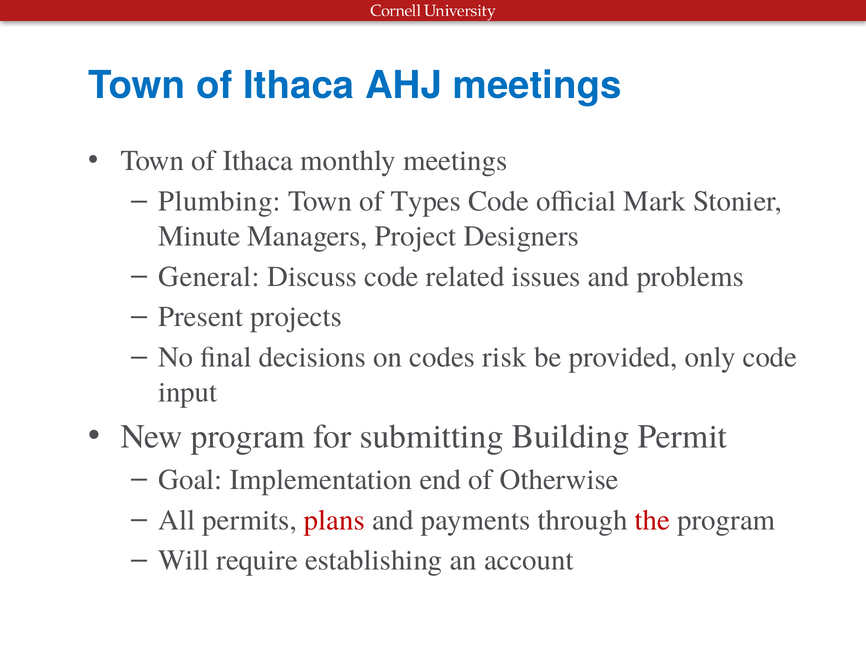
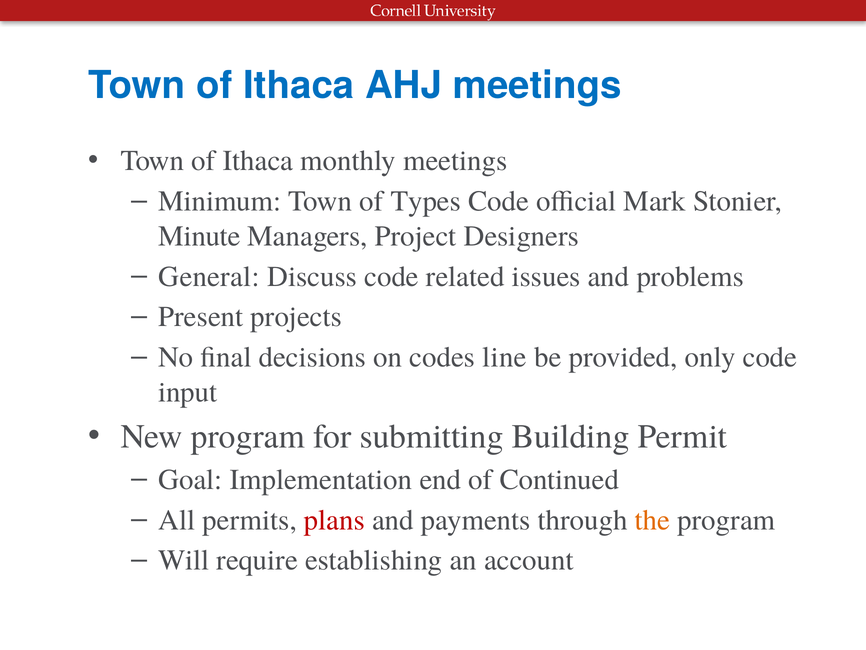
Plumbing: Plumbing -> Minimum (220, 201)
risk: risk -> line (505, 357)
Otherwise: Otherwise -> Continued (559, 479)
the colour: red -> orange (653, 520)
